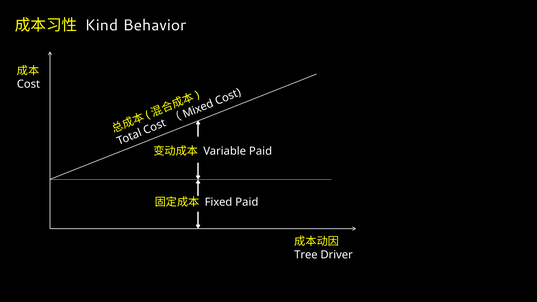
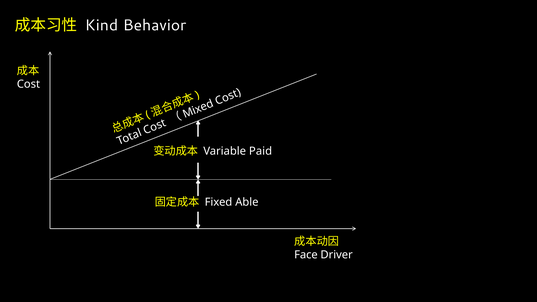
Fixed Paid: Paid -> Able (247, 202)
Tree: Tree -> Face (306, 255)
